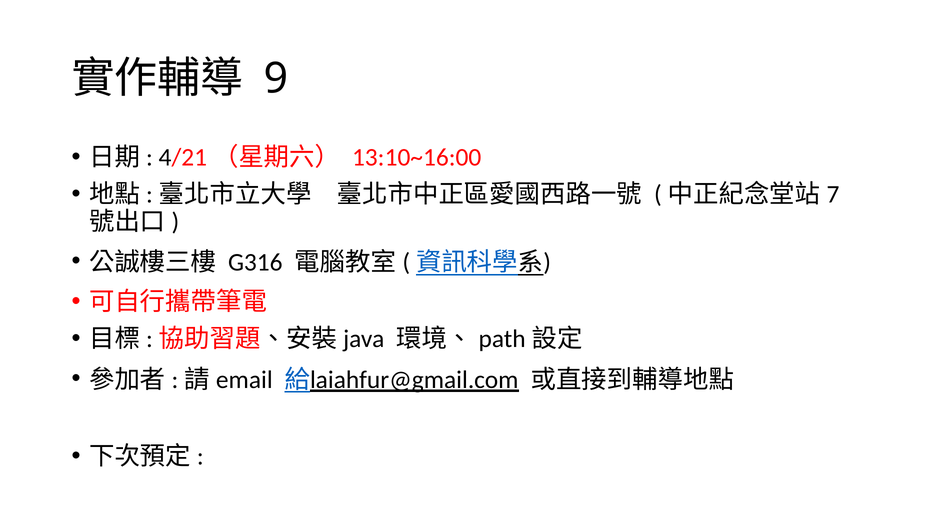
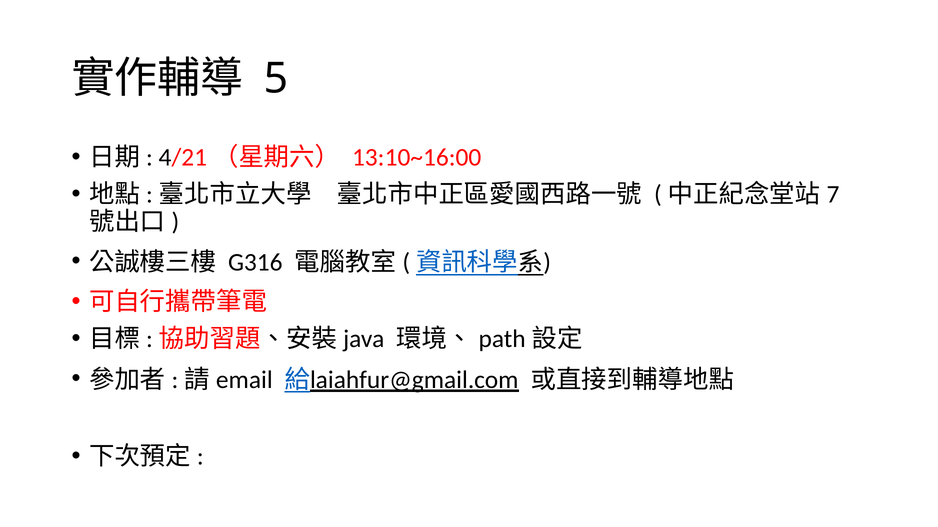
9: 9 -> 5 (276, 79)
